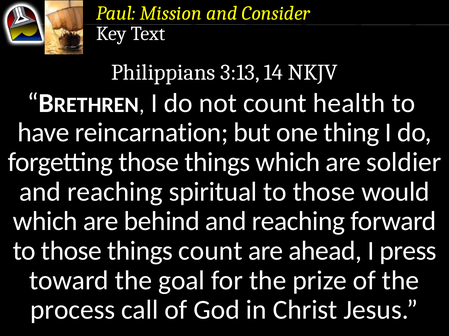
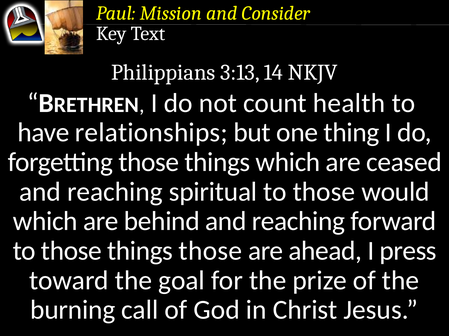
reincarnation: reincarnation -> relationships (151, 133)
soldier: soldier -> ceased (404, 162)
things count: count -> those (210, 251)
process: process -> burning (73, 311)
